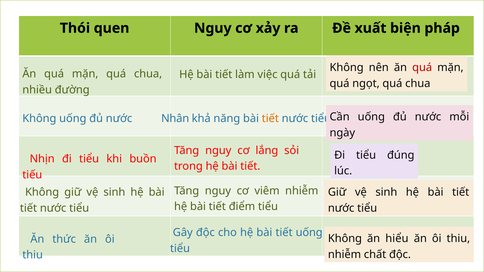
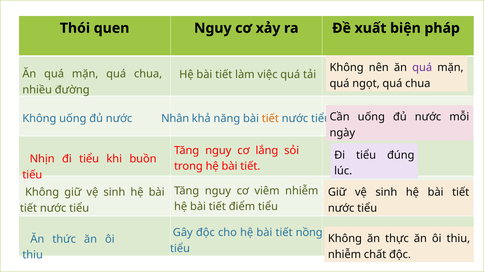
quá colour: red -> purple (422, 68)
tiết uống: uống -> nồng (309, 233)
hiểu: hiểu -> thực (397, 239)
